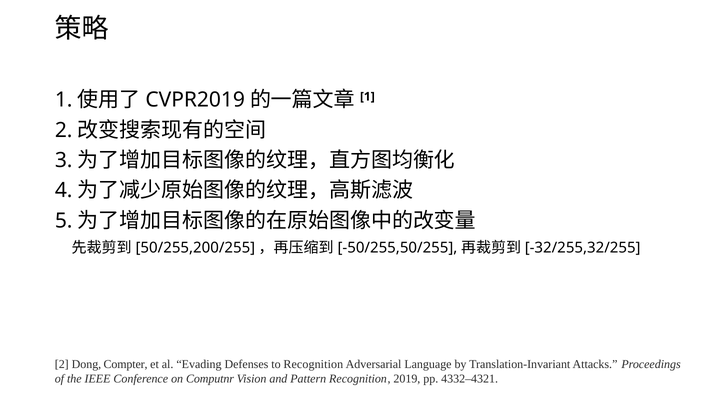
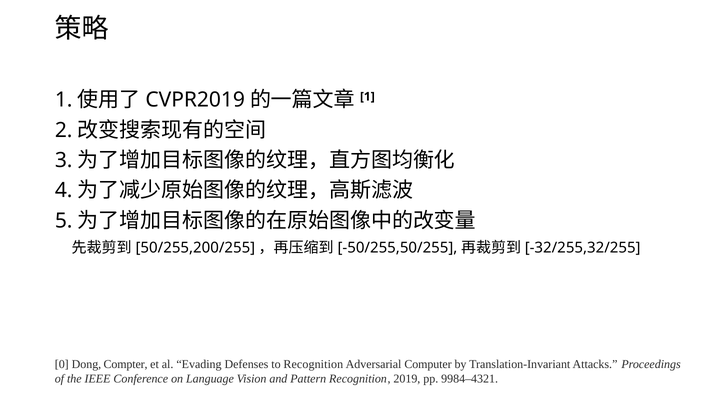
2: 2 -> 0 (62, 364)
Language: Language -> Computer (428, 364)
Computnr: Computnr -> Language (210, 379)
4332–4321: 4332–4321 -> 9984–4321 (470, 379)
